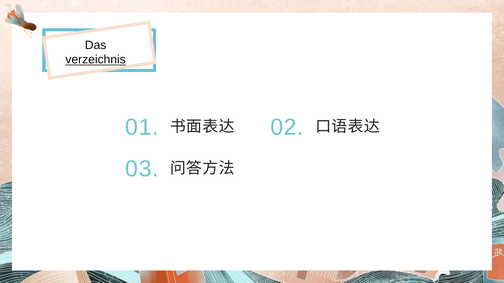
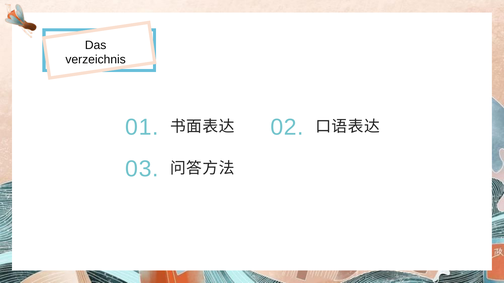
verzeichnis underline: present -> none (96, 60)
